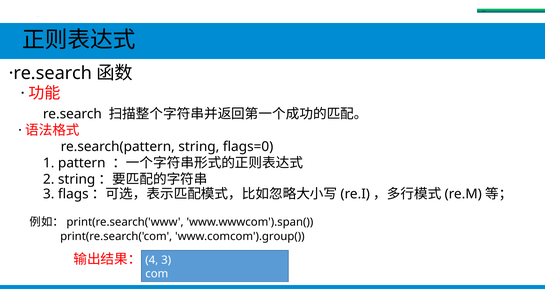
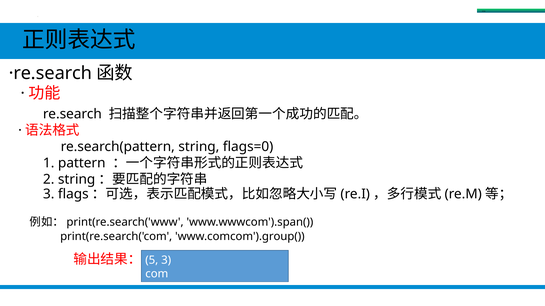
4: 4 -> 5 (152, 261)
